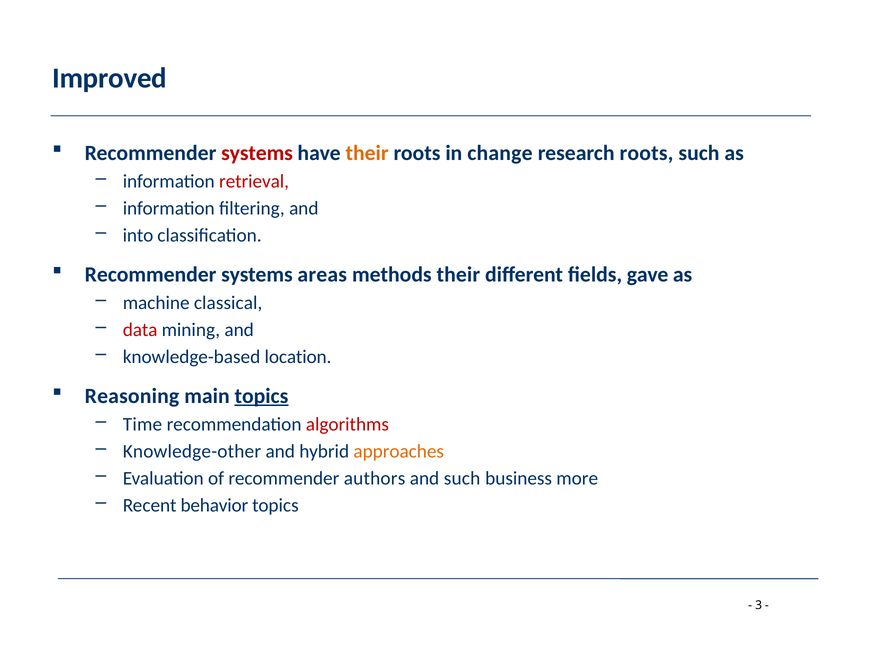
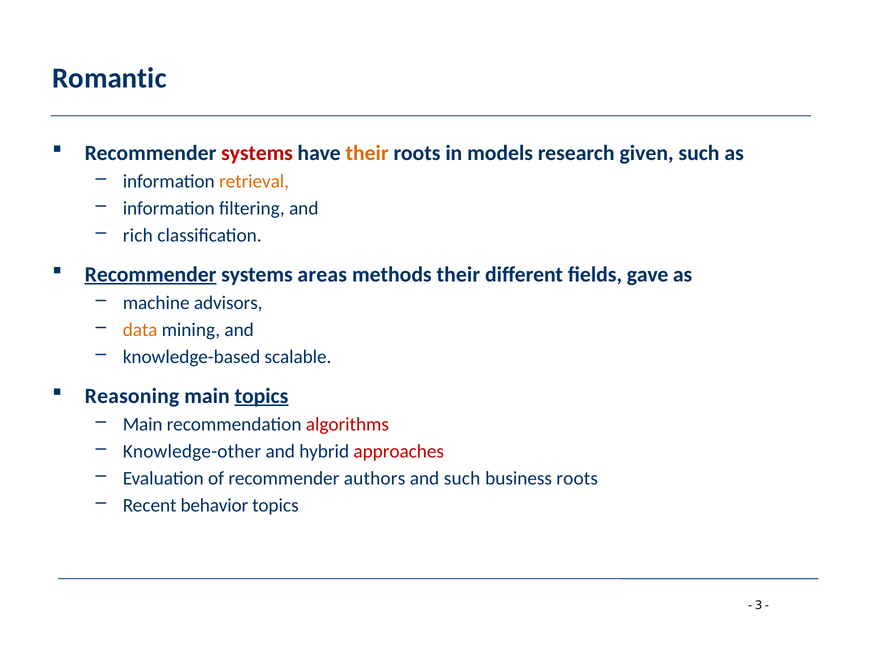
Improved: Improved -> Romantic (109, 78)
change: change -> models (500, 153)
research roots: roots -> given (647, 153)
retrieval colour: red -> orange (254, 181)
into: into -> rich (138, 236)
Recommender underline: none -> present (151, 275)
classical: classical -> advisors (228, 303)
data colour: red -> orange (140, 330)
location: location -> scalable (298, 357)
Time: Time -> Main (143, 425)
approaches colour: orange -> red (399, 452)
business more: more -> roots (577, 479)
